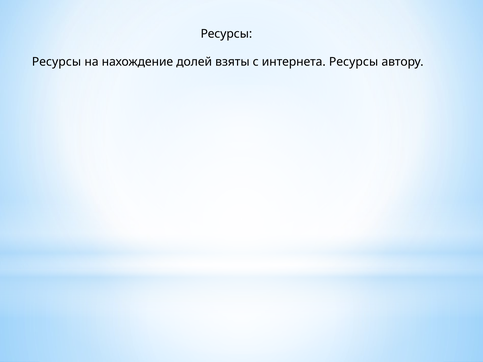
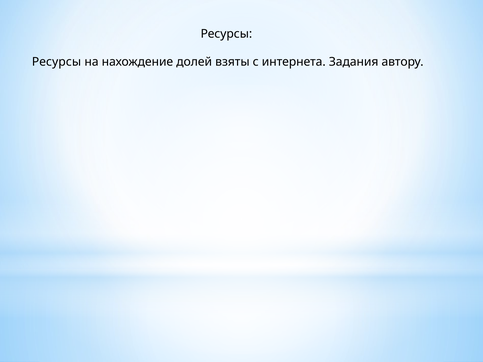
интернета Ресурсы: Ресурсы -> Задания (354, 62)
